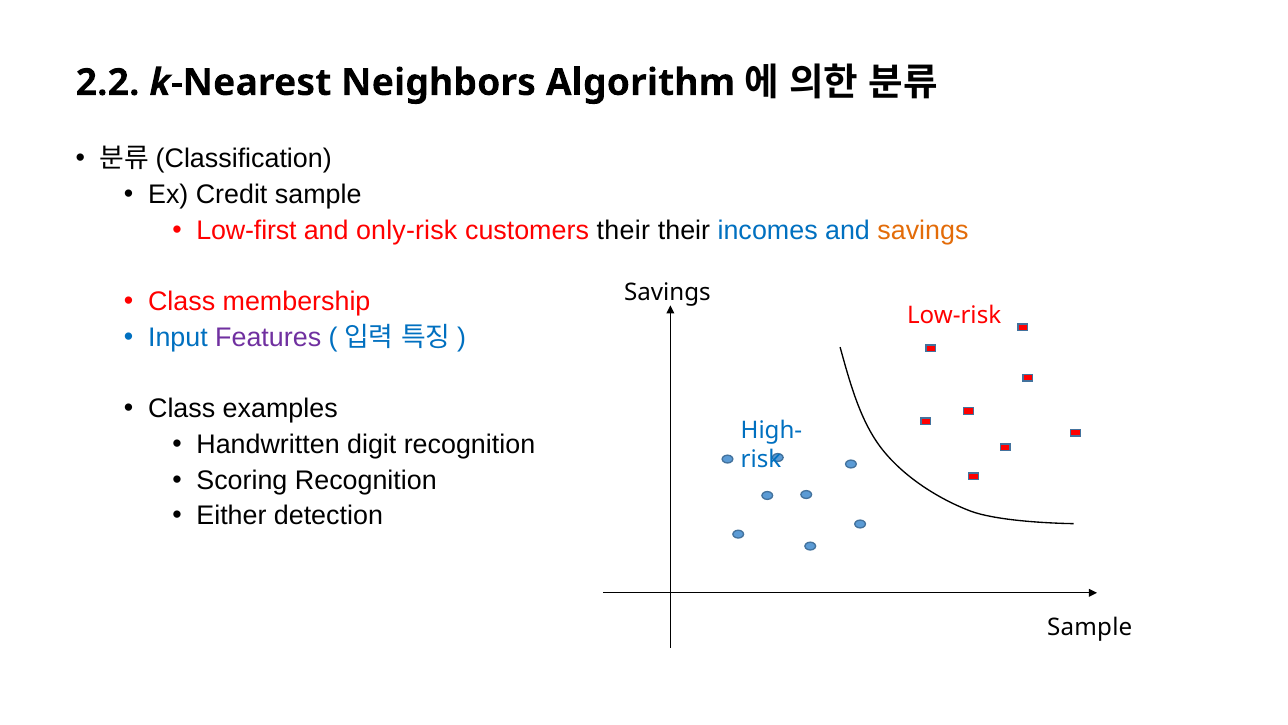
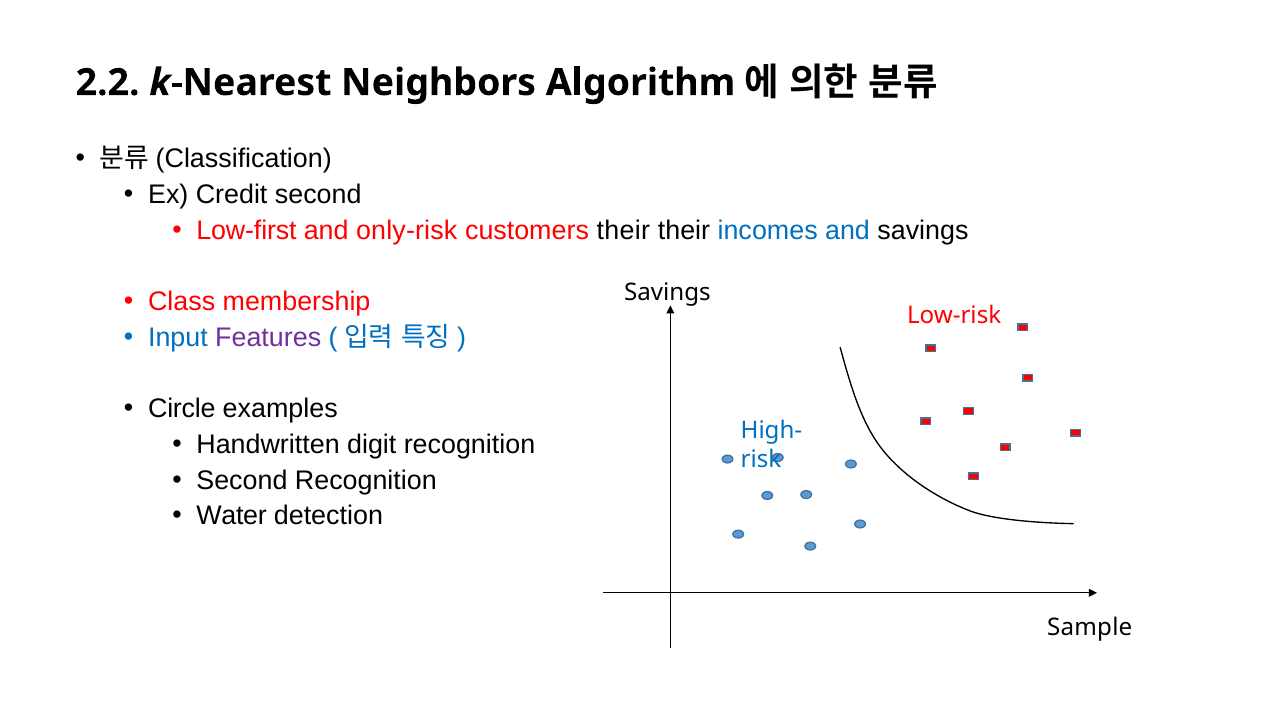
Credit sample: sample -> second (318, 195)
savings colour: orange -> black (923, 230)
Class: Class -> Circle (182, 409)
Scoring: Scoring -> Second (242, 480)
Either: Either -> Water (232, 516)
